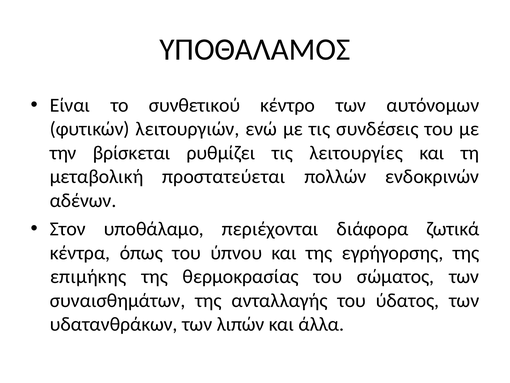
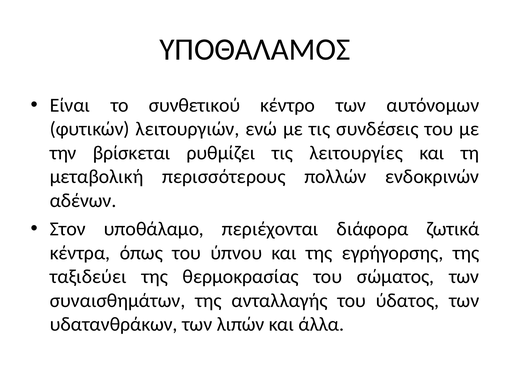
προστατεύεται: προστατεύεται -> περισσότερους (224, 177)
επιμήκης: επιμήκης -> ταξιδεύει (88, 276)
